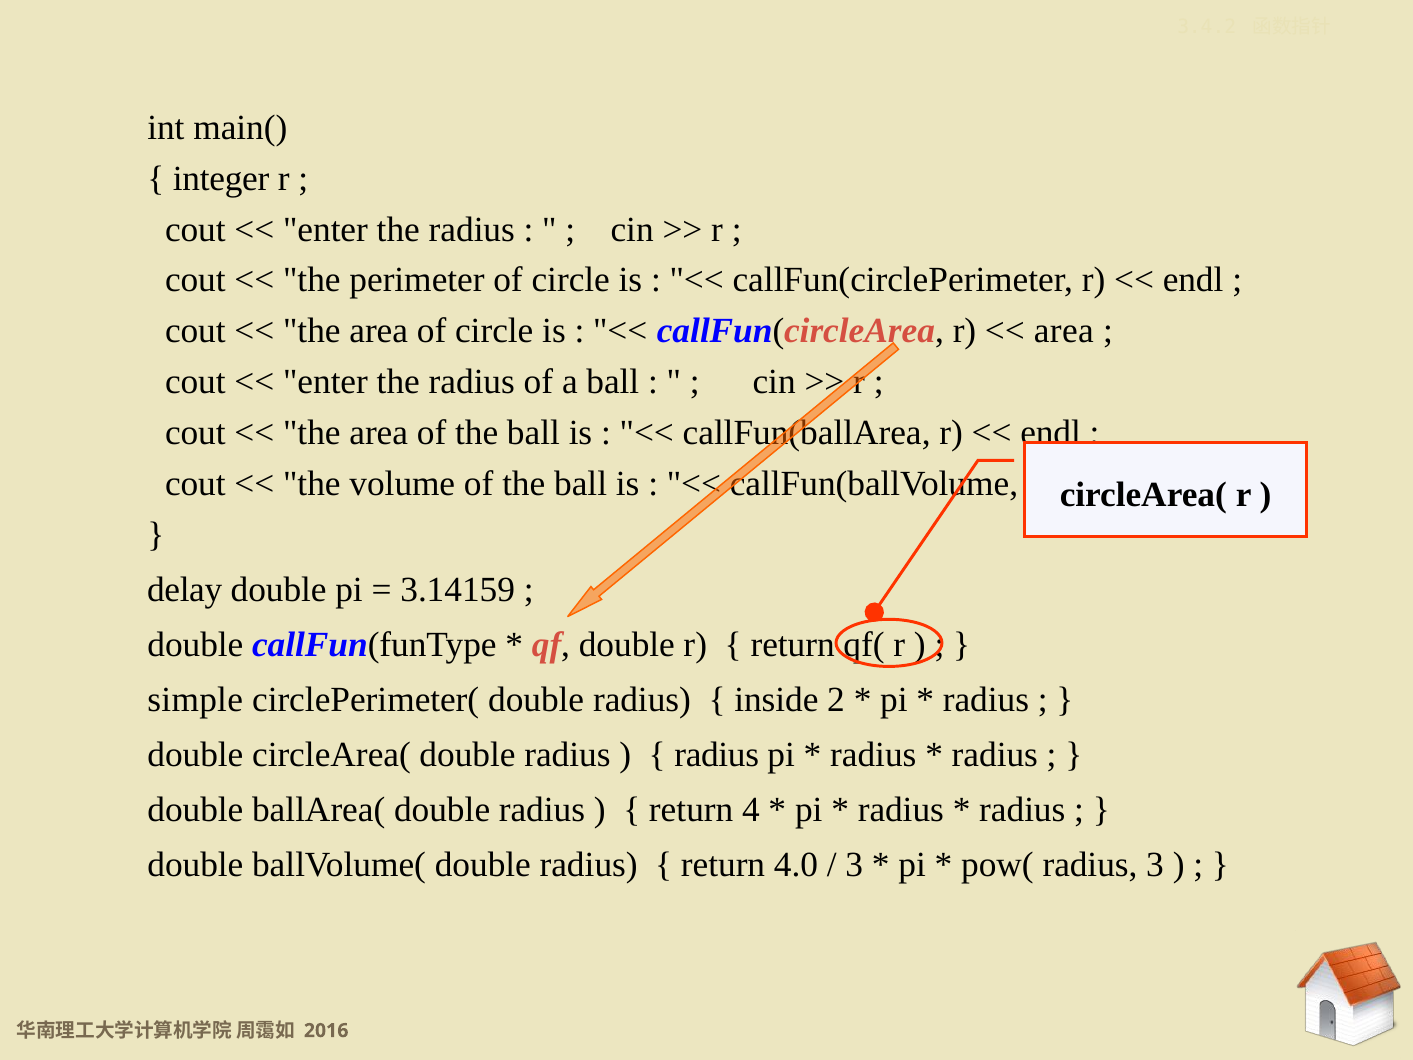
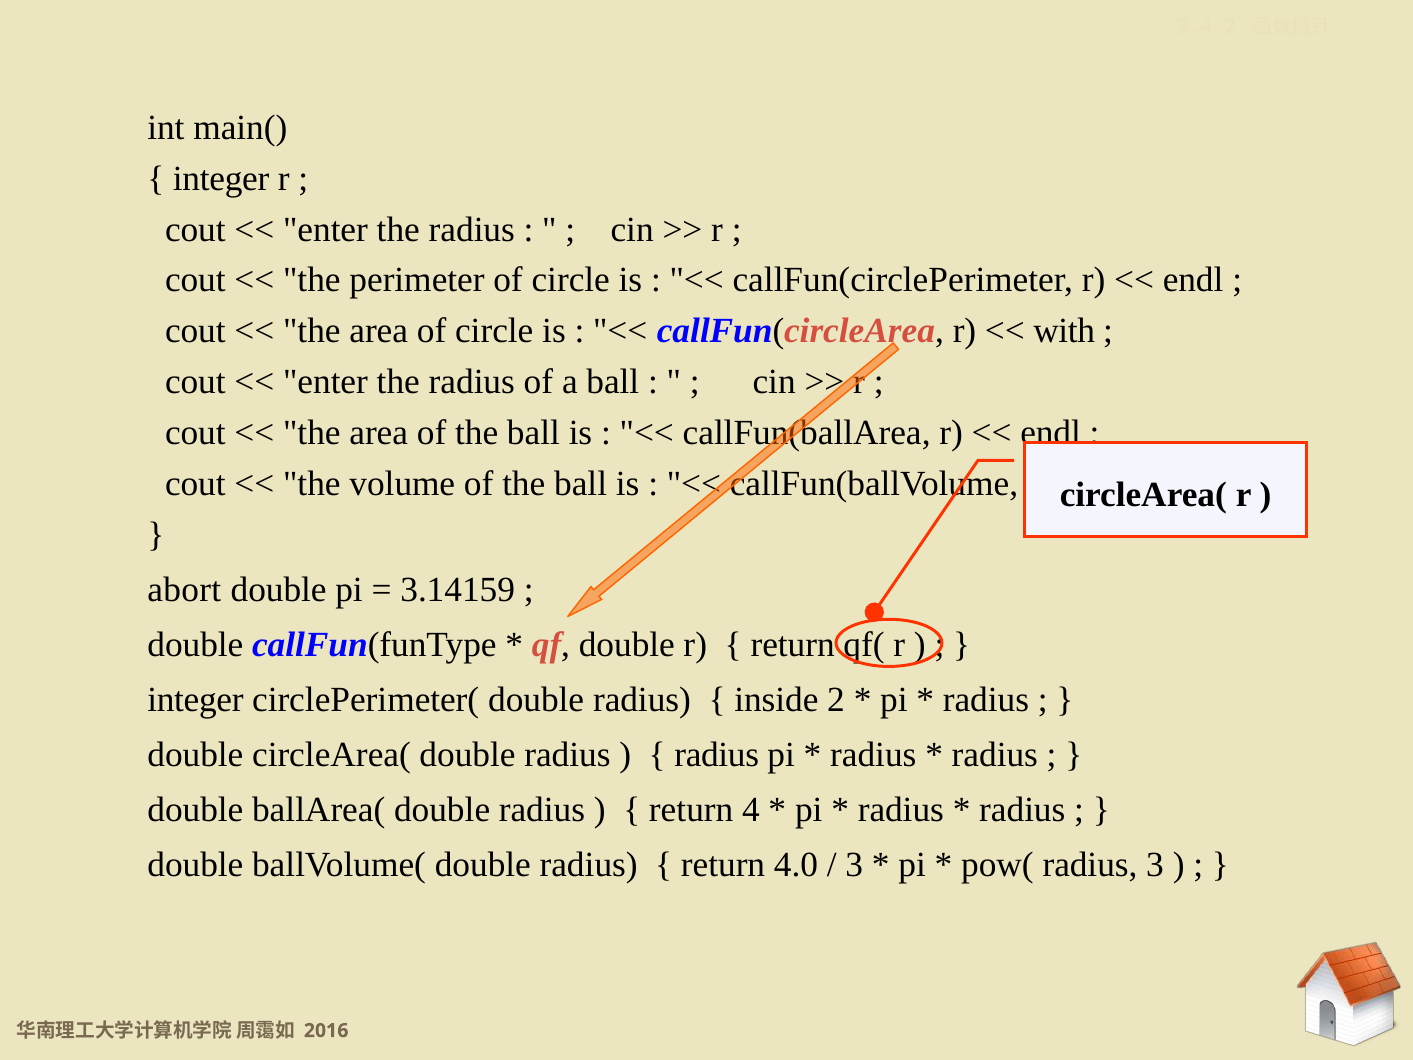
area: area -> with (1064, 331)
delay: delay -> abort (184, 590)
simple: simple -> integer (195, 700)
